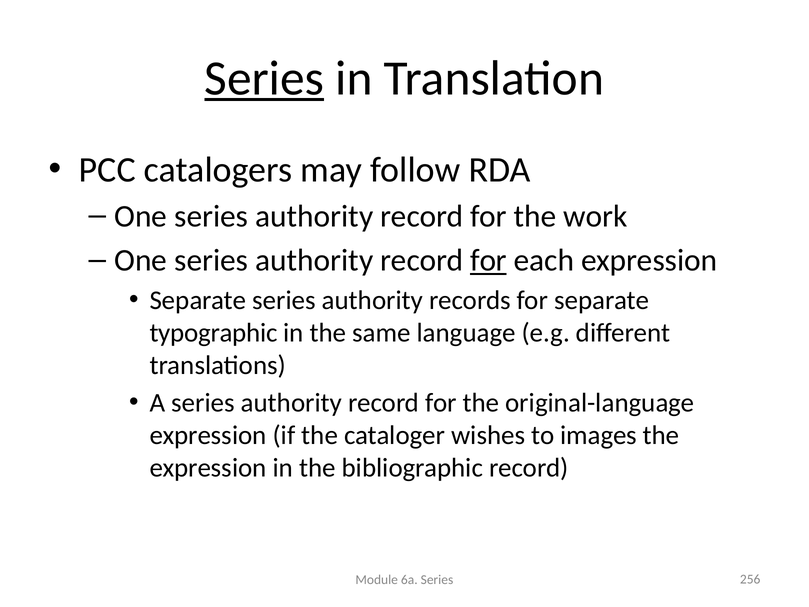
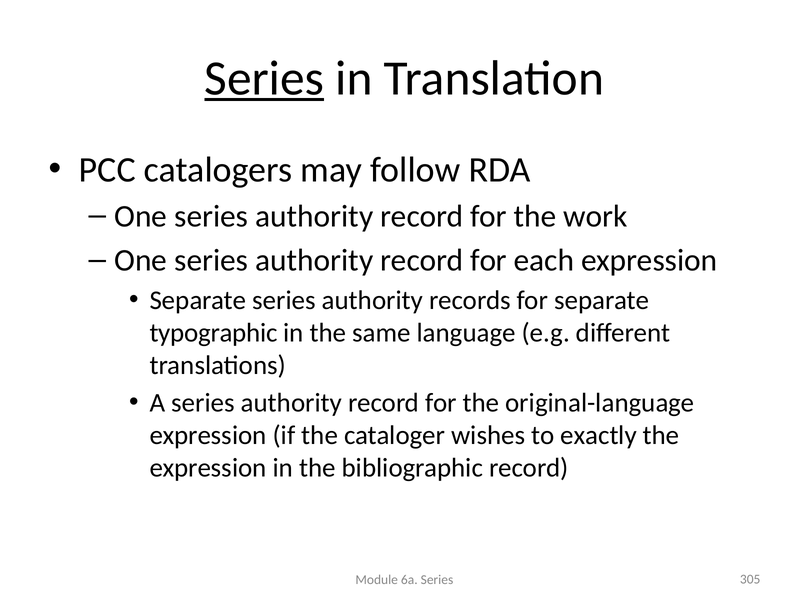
for underline: present -> none (488, 260)
images: images -> exactly (599, 435)
256: 256 -> 305 (750, 579)
